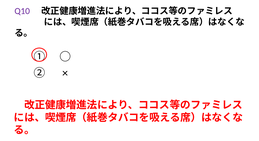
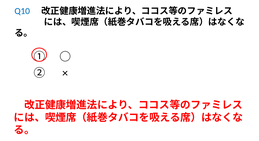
Q10 colour: purple -> blue (22, 11)
